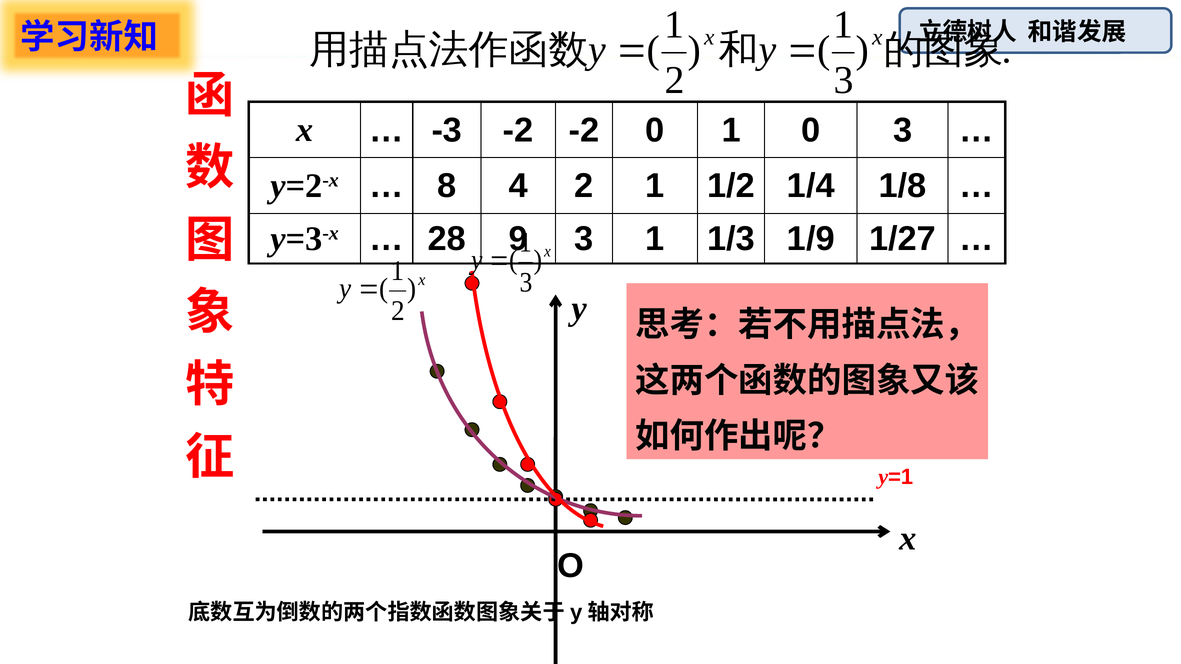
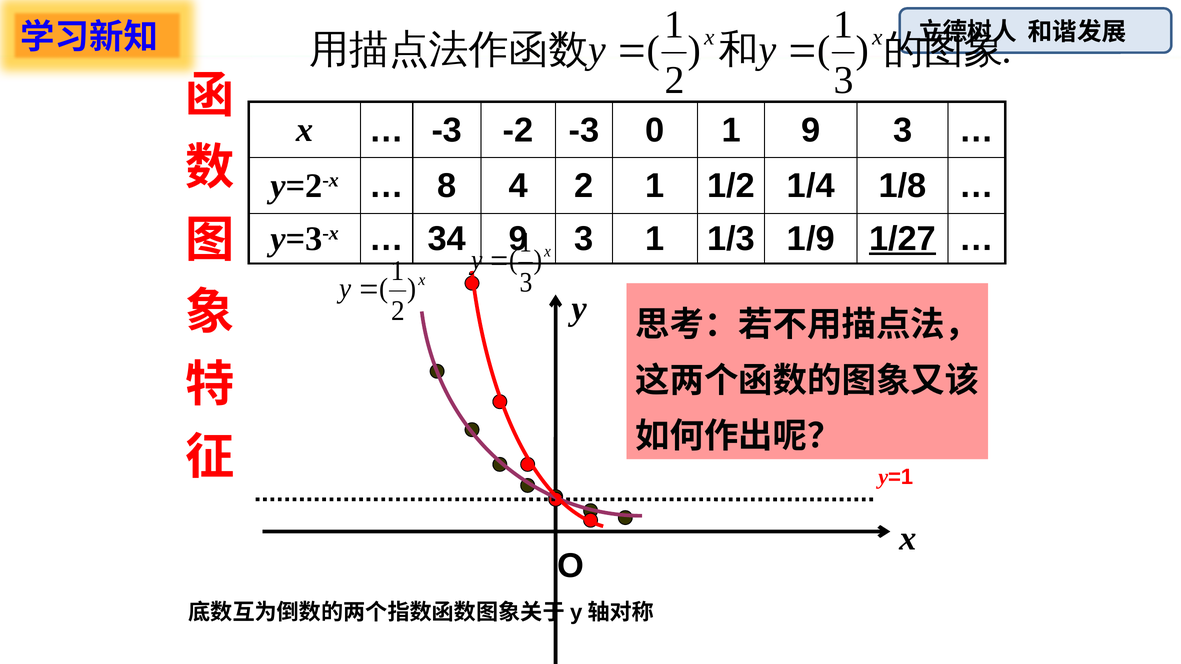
-2 -2: -2 -> -3 (584, 130)
1 0: 0 -> 9 (811, 130)
28: 28 -> 34 (447, 239)
1/27 underline: none -> present (903, 239)
